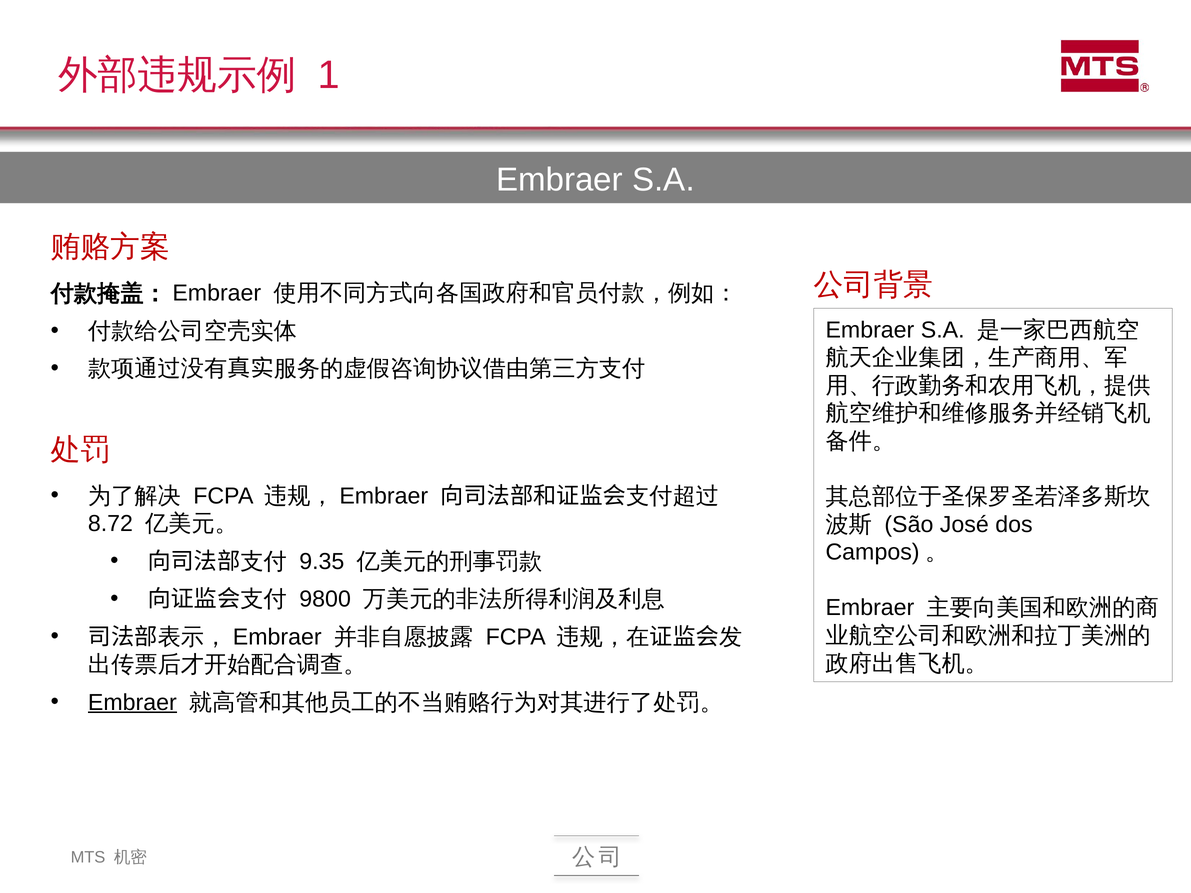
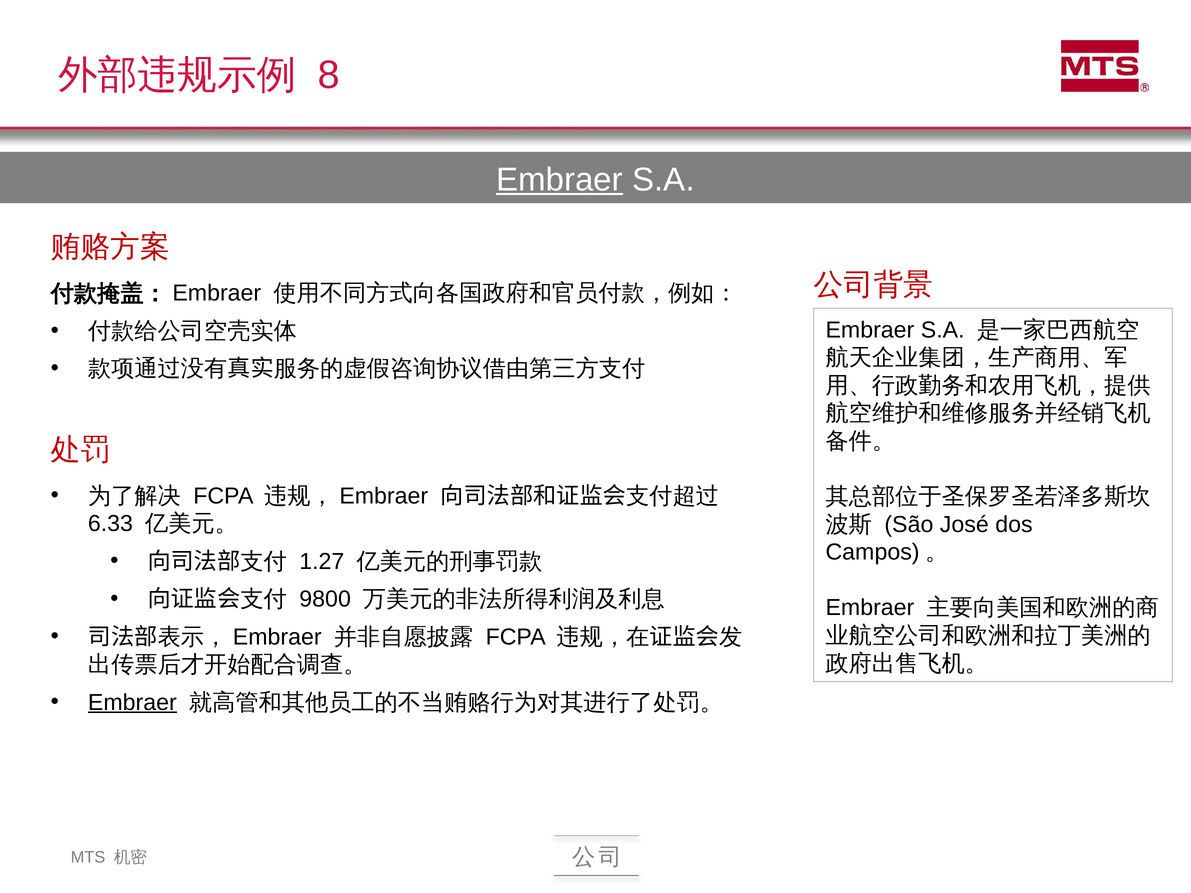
1: 1 -> 8 (329, 75)
Embraer underline: none -> present (559, 180)
8.72: 8.72 -> 6.33 (110, 524)
9.35: 9.35 -> 1.27 (322, 562)
